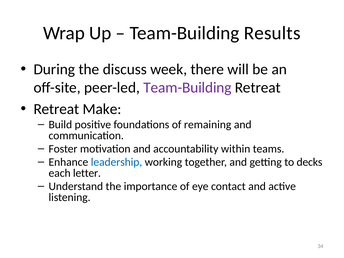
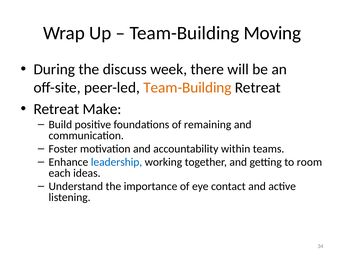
Results: Results -> Moving (272, 33)
Team-Building colour: purple -> orange (187, 88)
decks: decks -> room (309, 162)
letter: letter -> ideas (87, 173)
